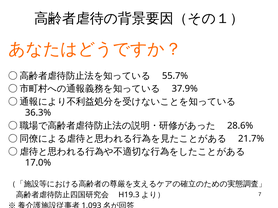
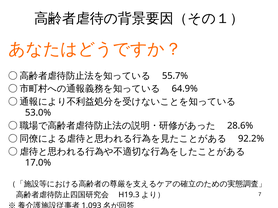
37.9%: 37.9% -> 64.9% (185, 89)
36.3%: 36.3% -> 53.0% (38, 113)
21.7%: 21.7% -> 92.2% (251, 139)
